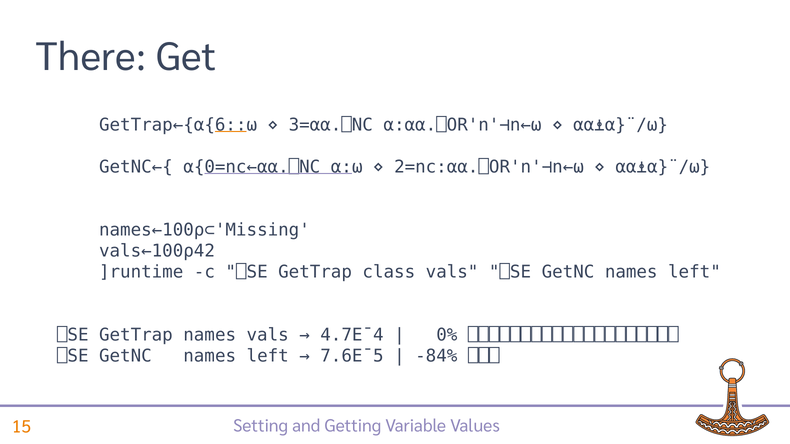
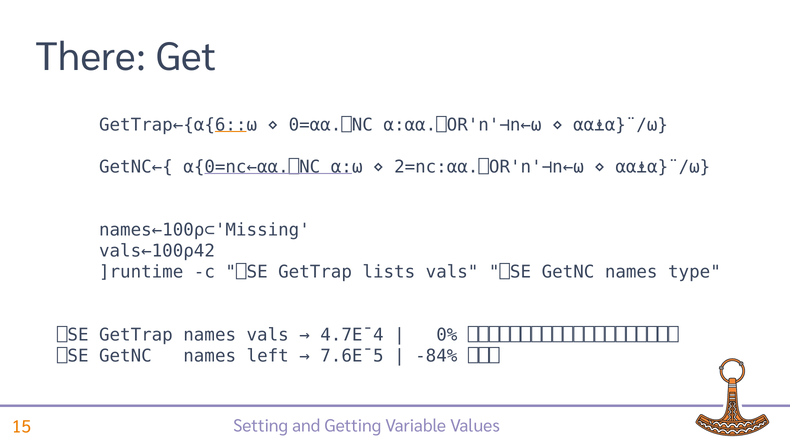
3=⍺⍺.⎕NC: 3=⍺⍺.⎕NC -> 0=⍺⍺.⎕NC (331, 125)
class: class -> lists (389, 272)
left: left -> type (694, 272)
